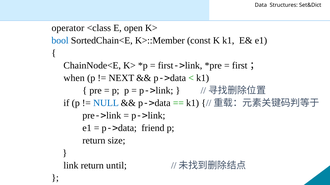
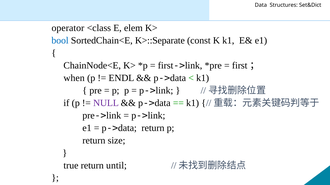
open: open -> elem (133, 28)
K>::Member: K>::Member -> K>::Separate (160, 41)
NEXT: NEXT -> ENDL (121, 78)
NULL colour: blue -> purple (106, 103)
p->data friend: friend -> return (153, 128)
link: link -> true (71, 166)
